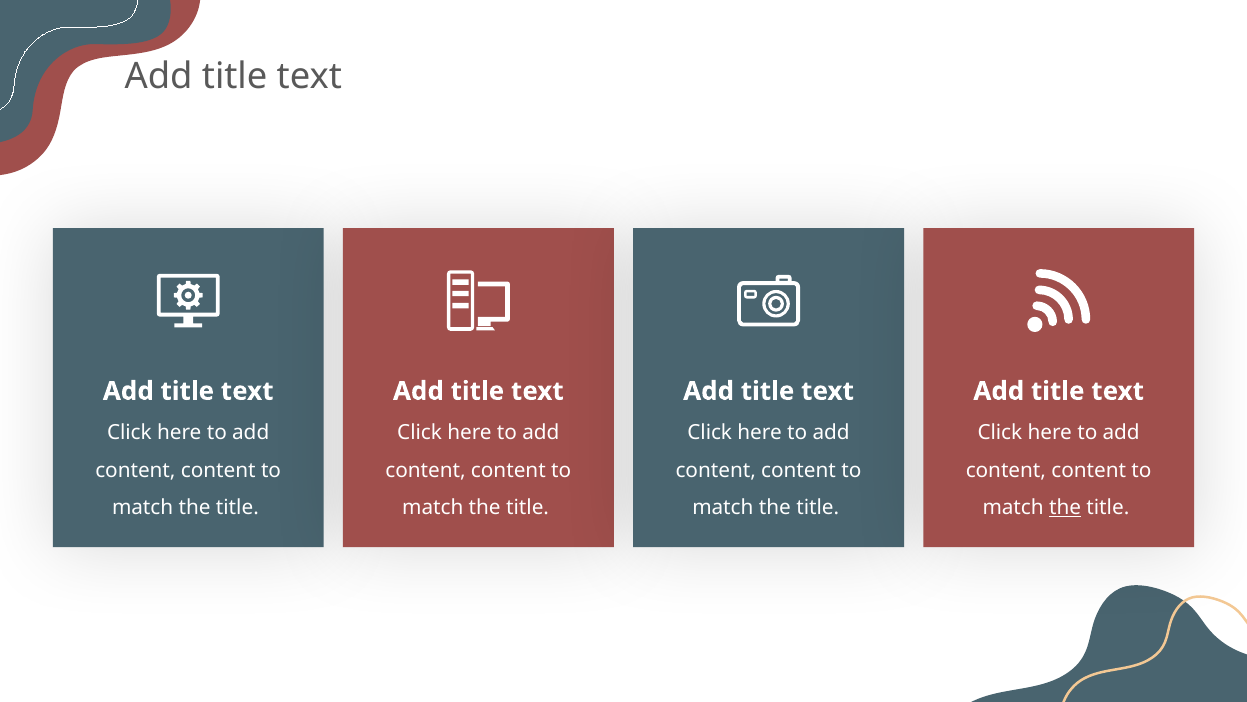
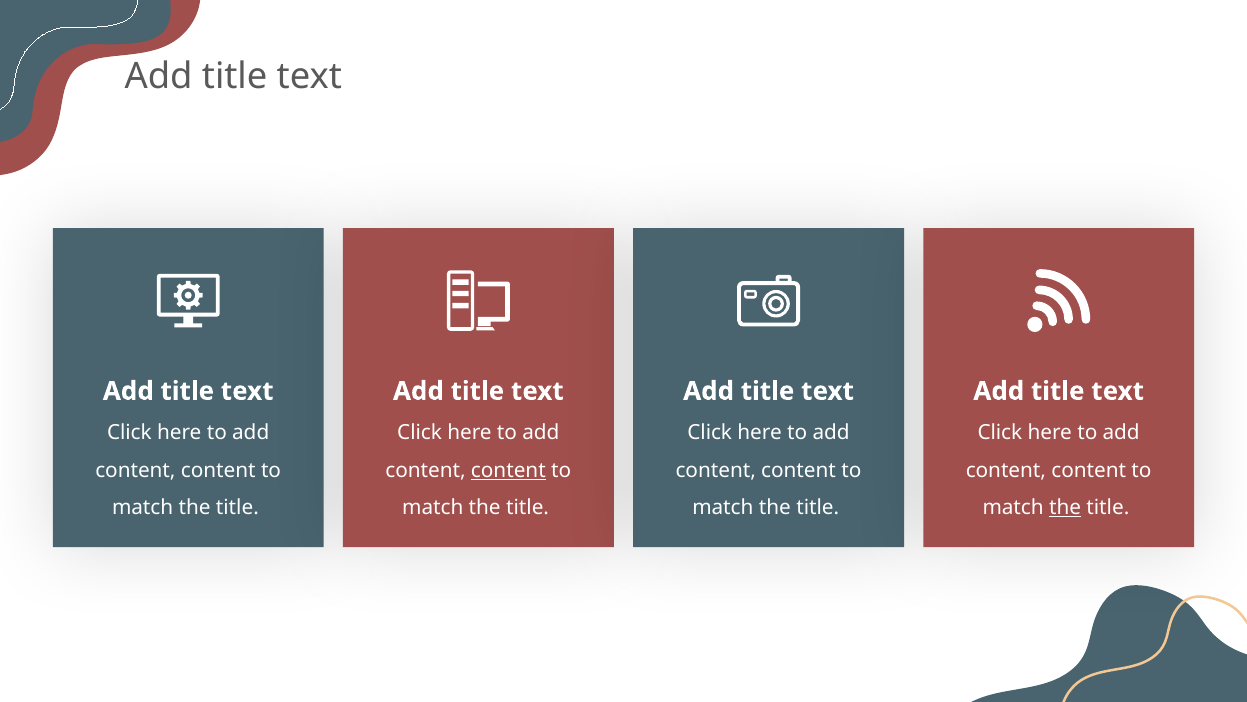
content underline: none -> present (508, 470)
